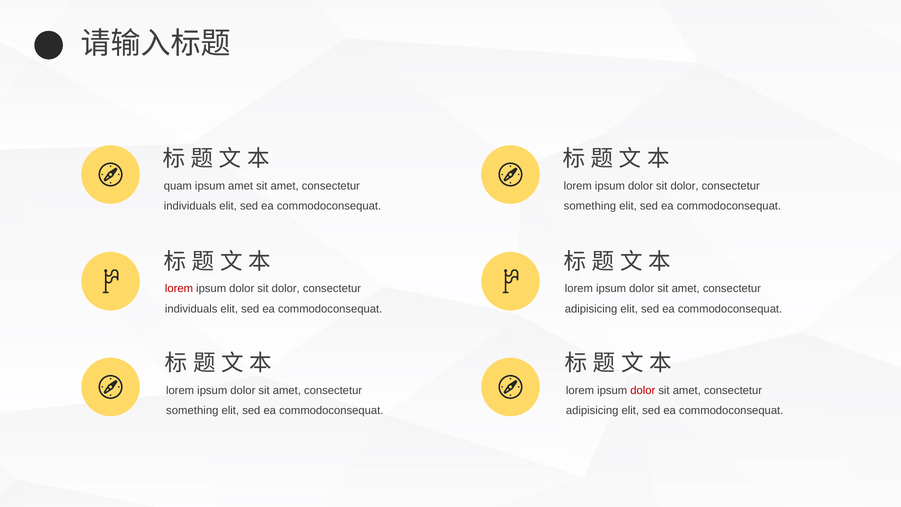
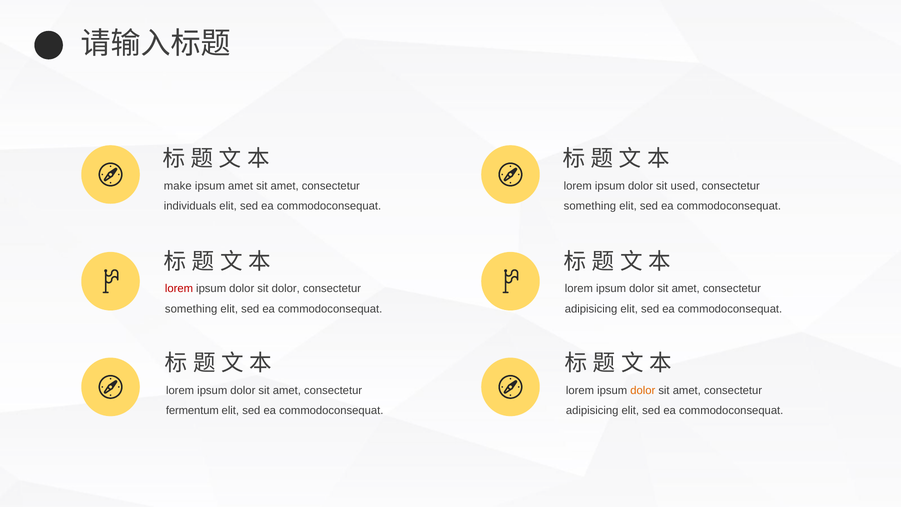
quam: quam -> make (178, 186)
dolor: dolor -> used (684, 186)
individuals: individuals -> something (191, 309)
dolor colour: red -> orange (643, 390)
something: something -> fermentum (192, 410)
